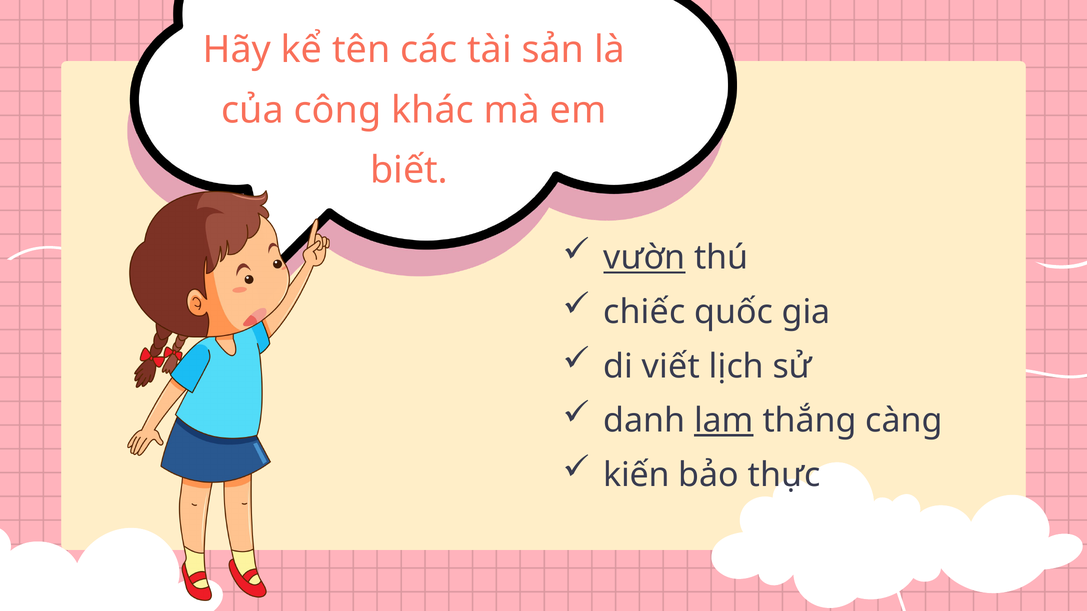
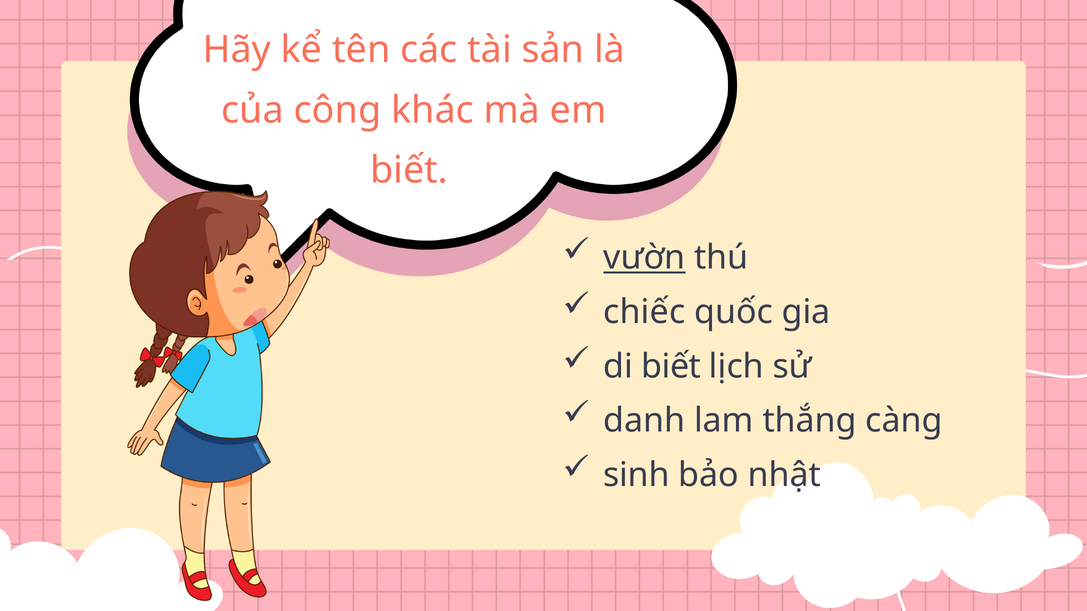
di viết: viết -> biết (671, 367)
lam underline: present -> none (724, 421)
kiến: kiến -> sinh (637, 475)
thực: thực -> nhật (784, 475)
